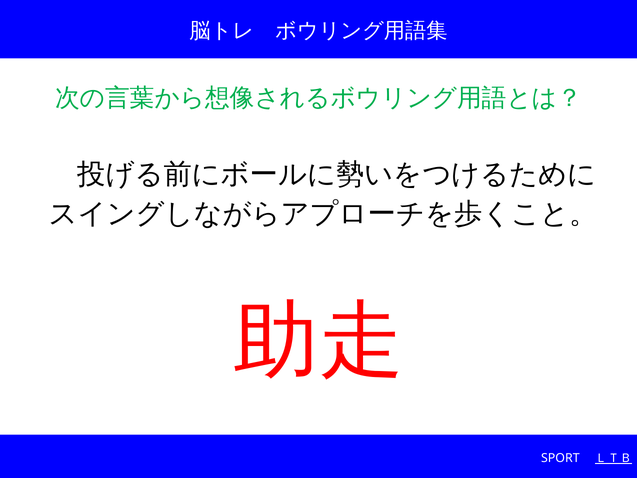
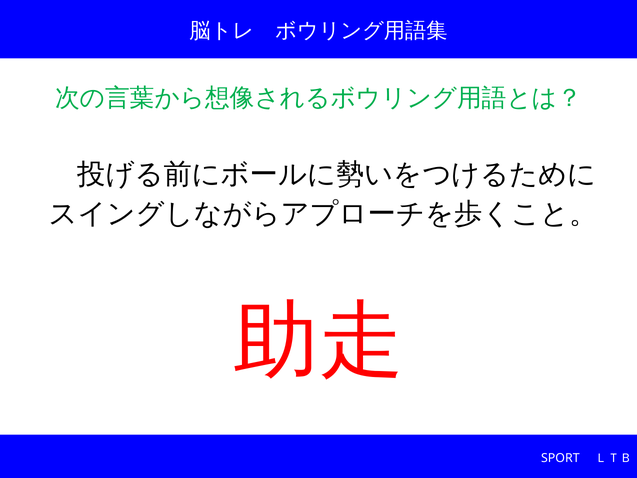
ＬＴＢ underline: present -> none (614, 458)
